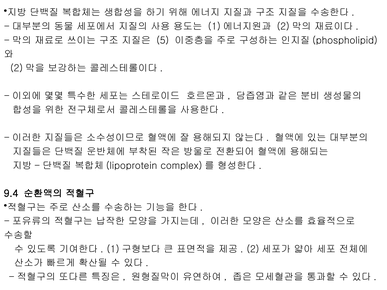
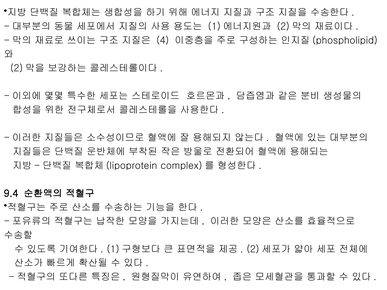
5: 5 -> 4 (163, 40)
